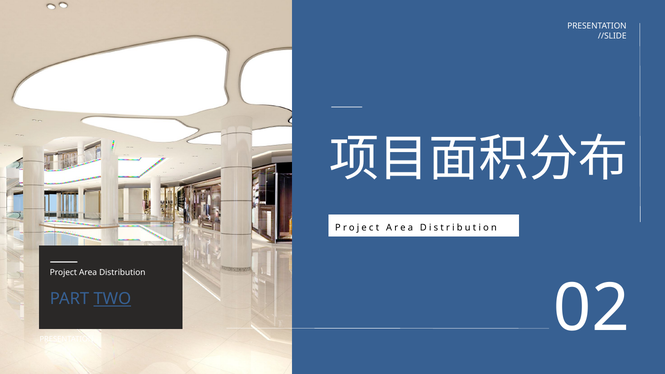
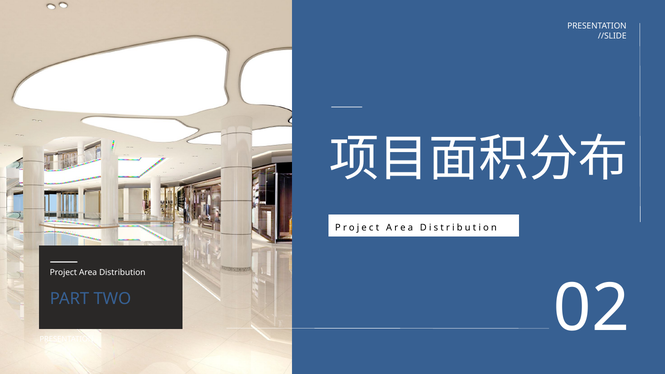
TWO underline: present -> none (112, 299)
